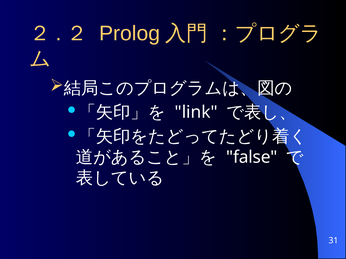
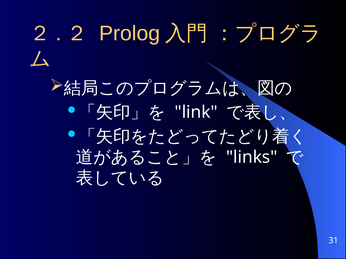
false: false -> links (252, 157)
